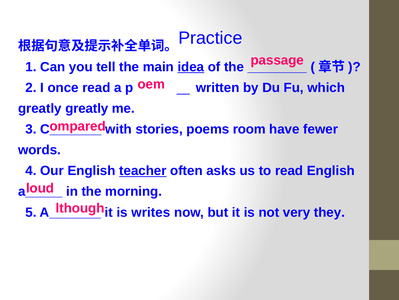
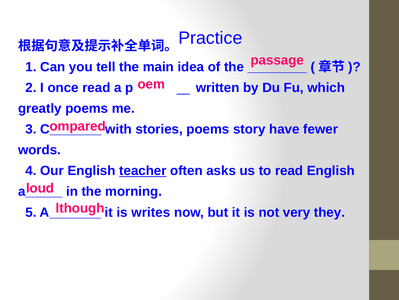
idea underline: present -> none (191, 67)
greatly greatly: greatly -> poems (87, 108)
room: room -> story (249, 129)
